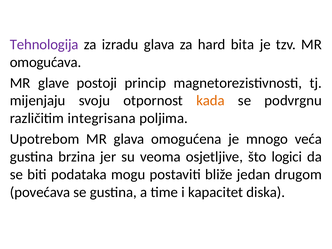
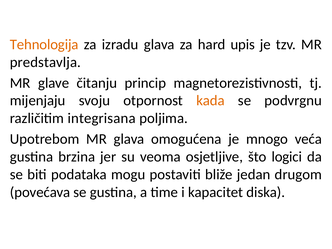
Tehnologija colour: purple -> orange (44, 45)
bita: bita -> upis (243, 45)
omogućava: omogućava -> predstavlja (45, 62)
postoji: postoji -> čitanju (97, 83)
